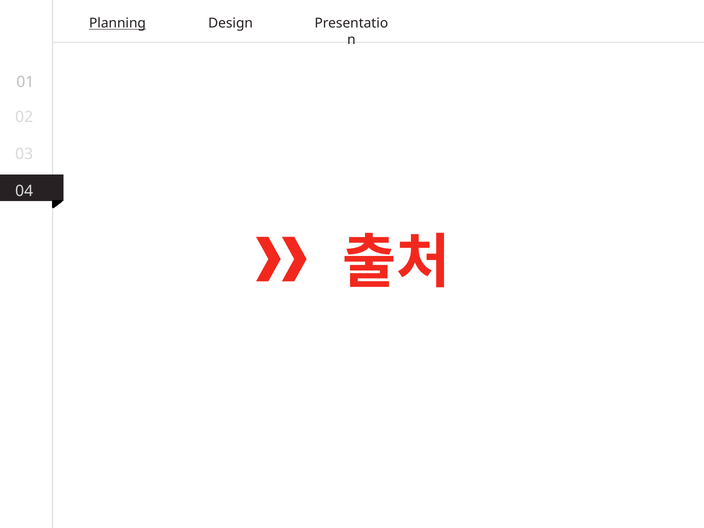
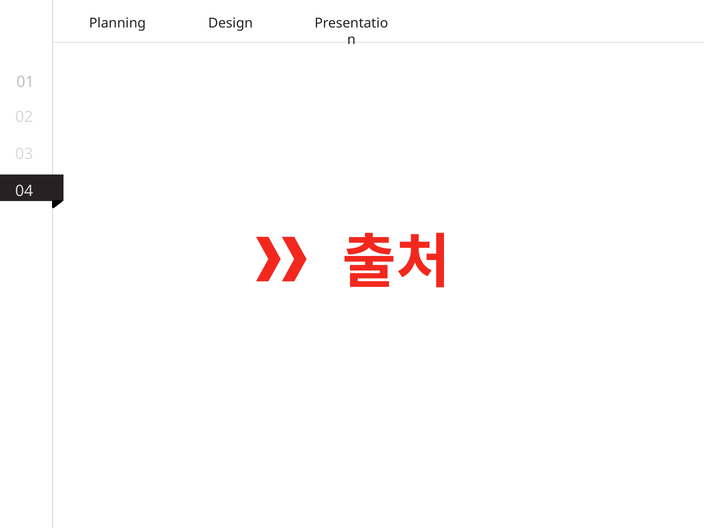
Planning underline: present -> none (117, 23)
